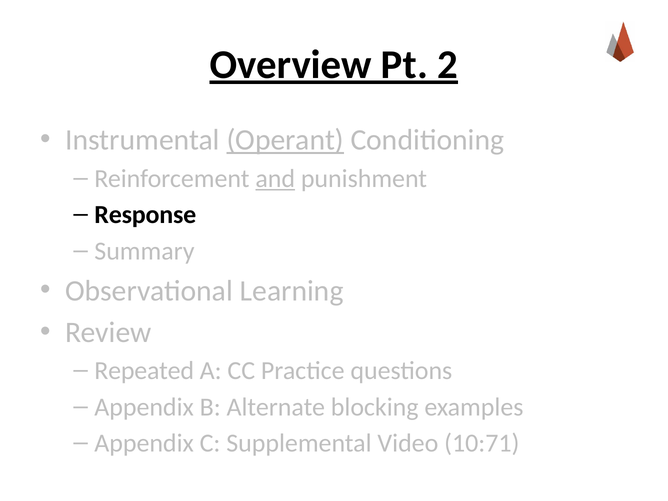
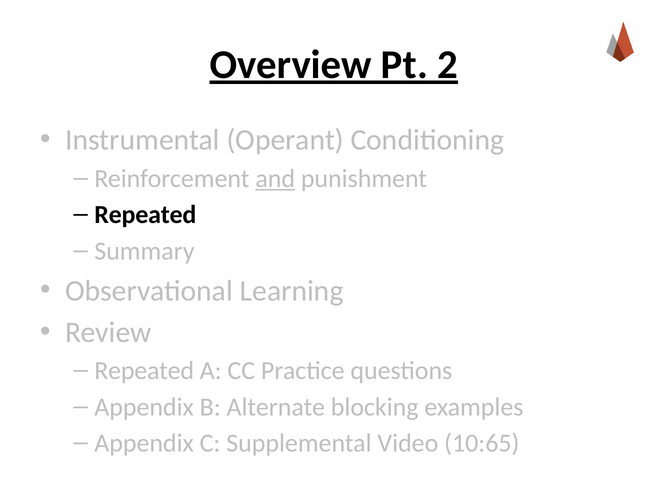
Operant underline: present -> none (285, 140)
Response: Response -> Repeated (145, 215)
10:71: 10:71 -> 10:65 (482, 443)
